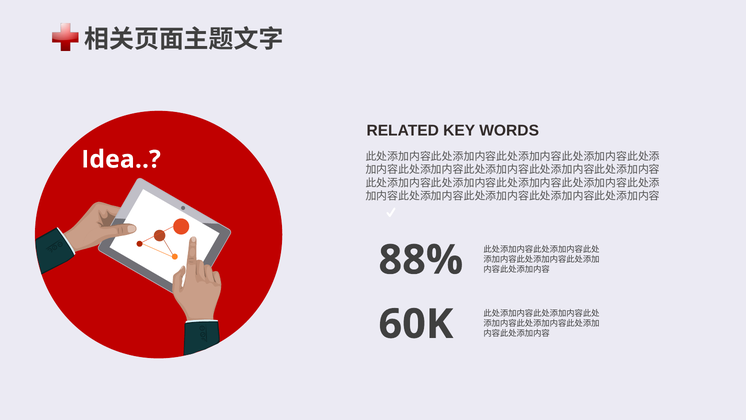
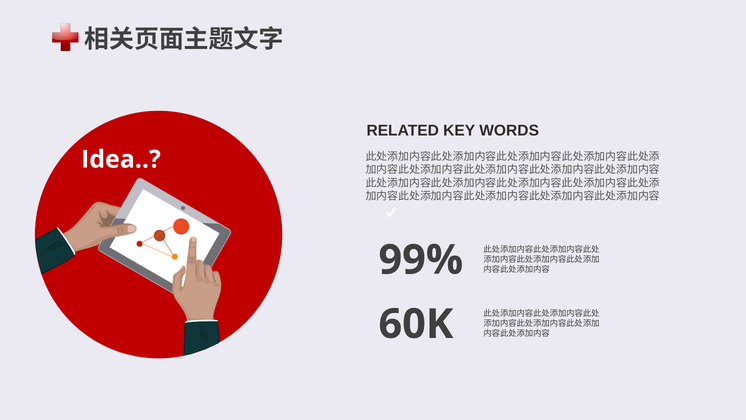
88%: 88% -> 99% (421, 260)
